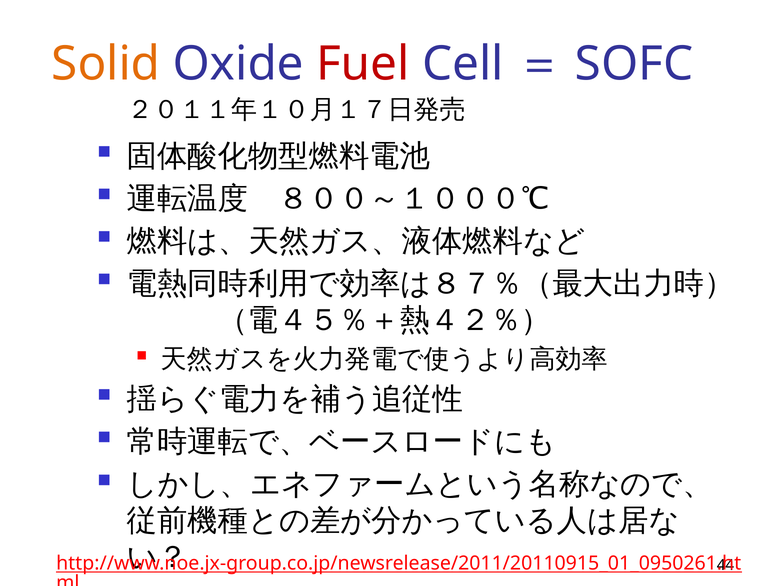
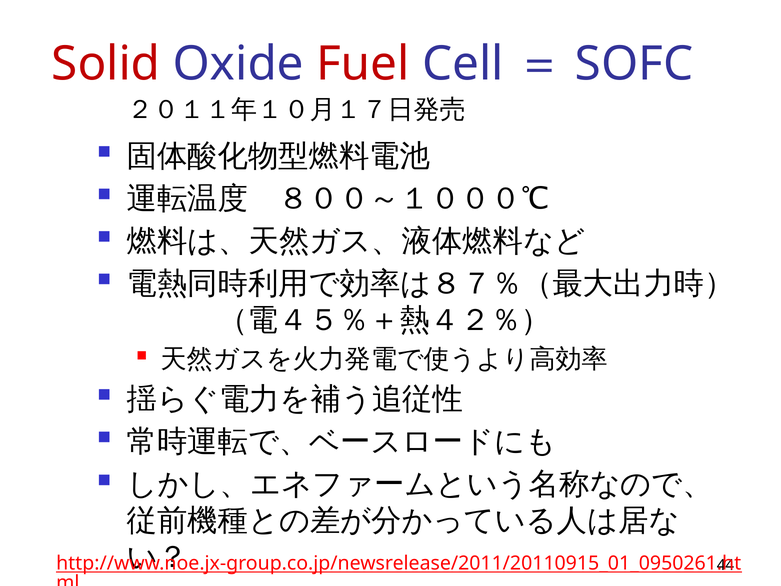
Solid colour: orange -> red (106, 64)
